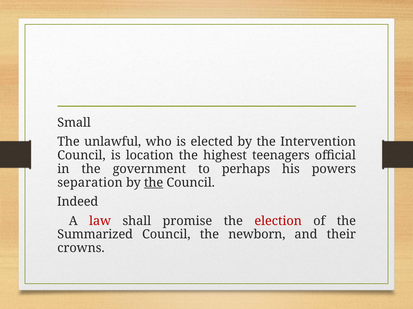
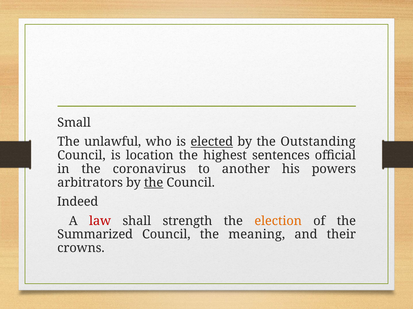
elected underline: none -> present (212, 142)
Intervention: Intervention -> Outstanding (318, 142)
teenagers: teenagers -> sentences (281, 156)
government: government -> coronavirus (149, 169)
perhaps: perhaps -> another (246, 169)
separation: separation -> arbitrators (90, 183)
promise: promise -> strength (187, 221)
election colour: red -> orange (278, 221)
newborn: newborn -> meaning (257, 235)
